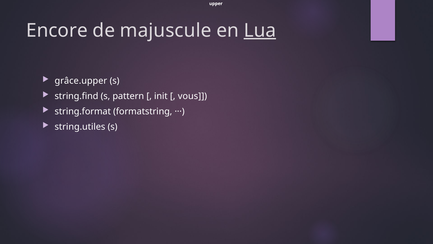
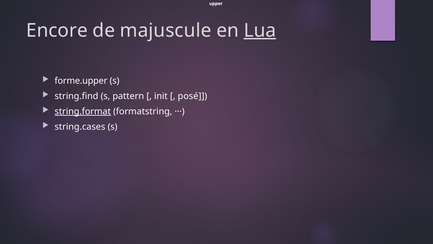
grâce.upper: grâce.upper -> forme.upper (81, 81)
vous: vous -> posé (192, 96)
string.format underline: none -> present (83, 111)
string.utiles: string.utiles -> string.cases (80, 127)
